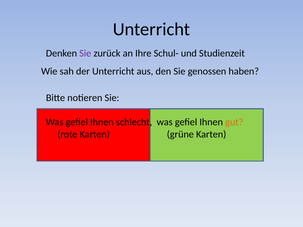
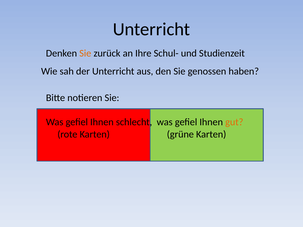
Sie colour: purple -> orange (85, 53)
